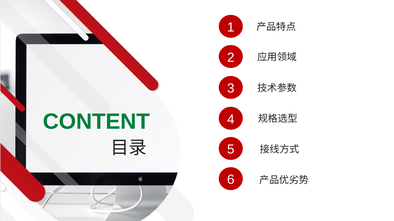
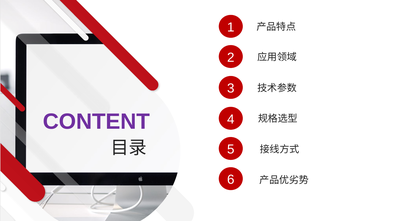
CONTENT colour: green -> purple (96, 122)
